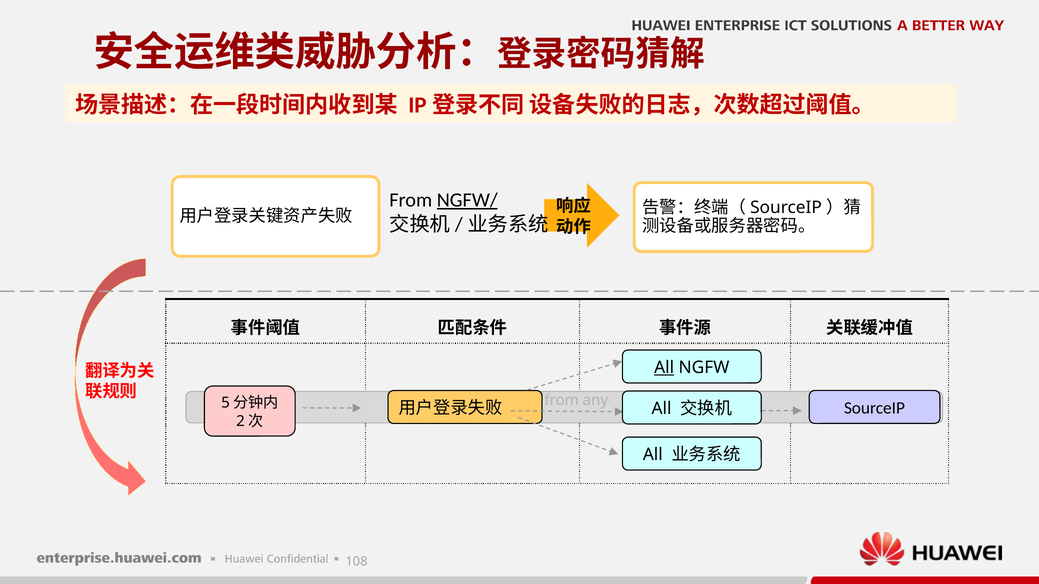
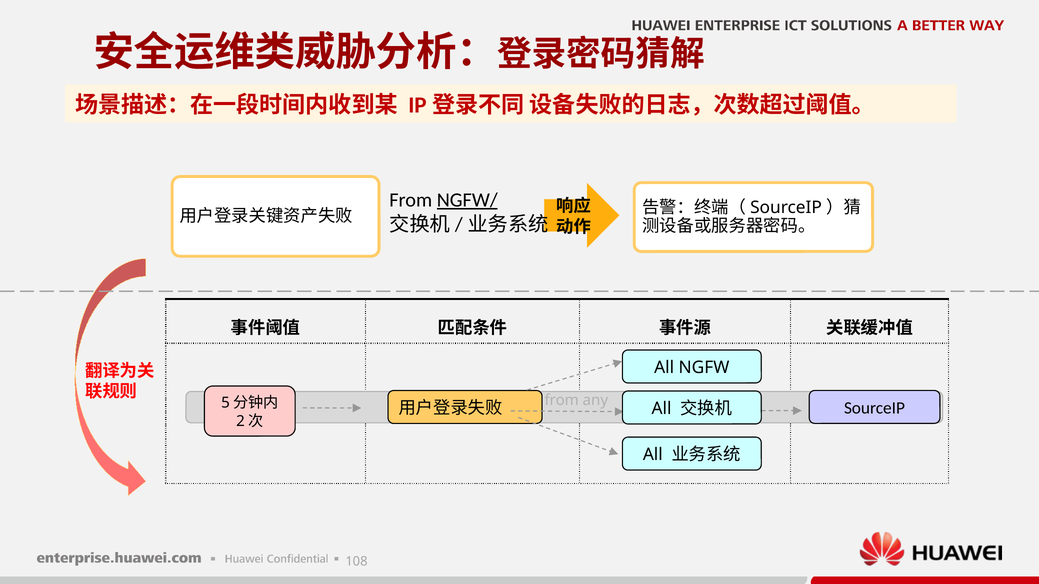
All underline: present -> none (664, 368)
